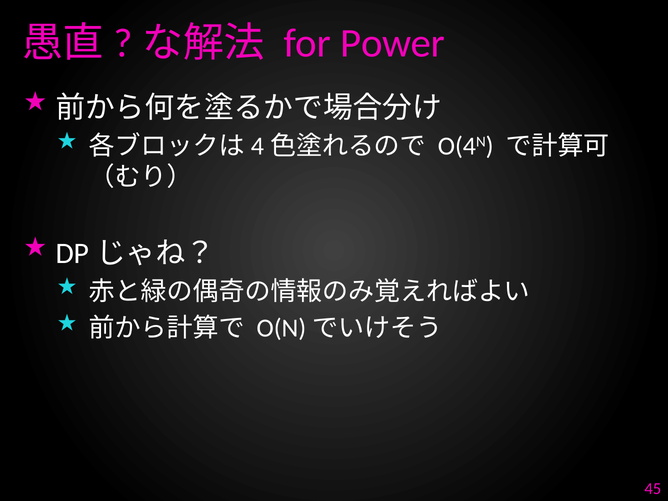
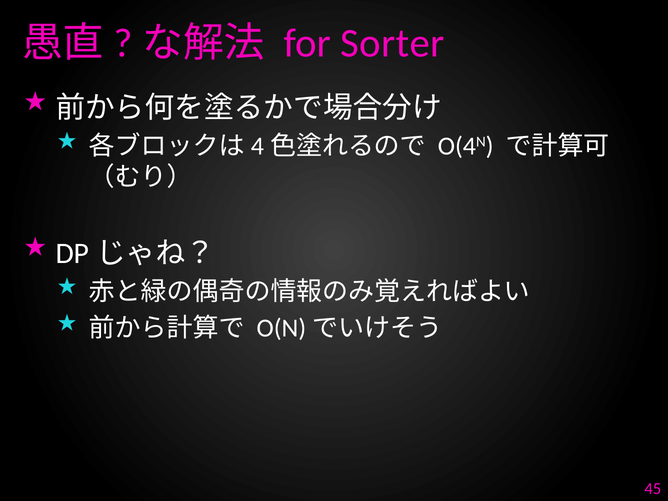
Power: Power -> Sorter (392, 43)
